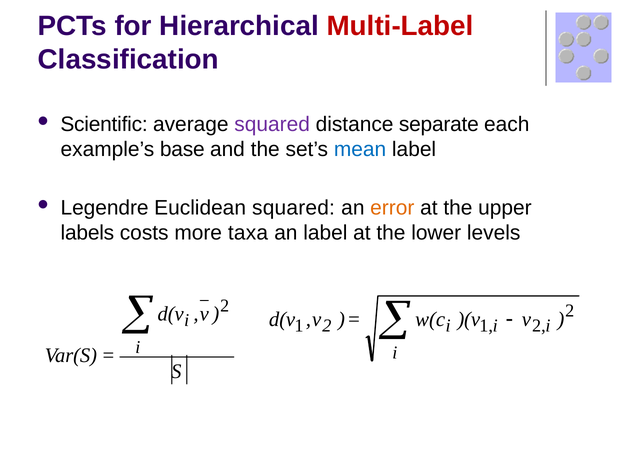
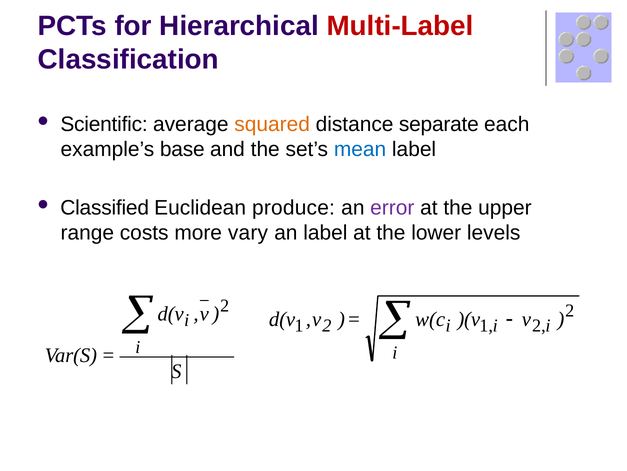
squared colour: purple -> orange (272, 124)
Legendre: Legendre -> Classified (105, 208)
Euclidean squared: squared -> produce (293, 208)
error colour: orange -> purple (392, 208)
labels: labels -> range (87, 233)
taxa: taxa -> vary (248, 233)
